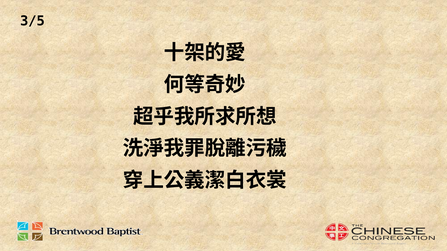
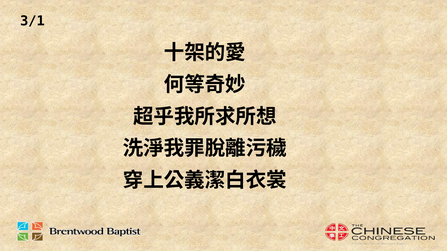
3/5: 3/5 -> 3/1 (32, 21)
